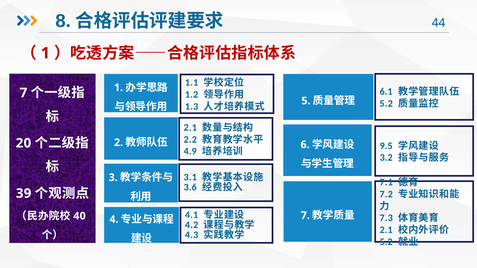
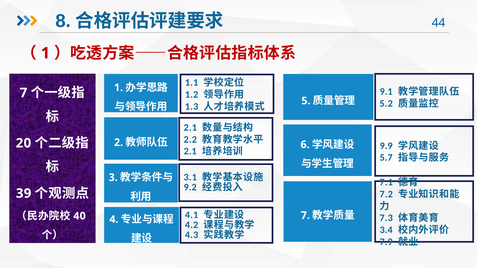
6.1: 6.1 -> 9.1 (386, 92)
9.5: 9.5 -> 9.9 (386, 146)
4.9: 4.9 -> 2.1 (190, 152)
3.2: 3.2 -> 5.7 (386, 158)
3.6: 3.6 -> 9.2 (190, 188)
2.1: 2.1 -> 3.4 (386, 230)
5.2: 5.2 -> 7.9 (386, 242)
